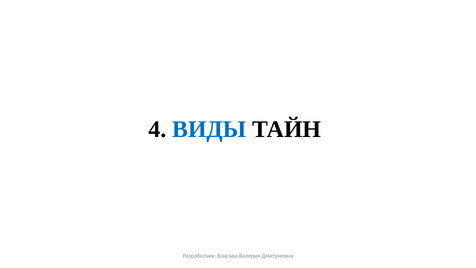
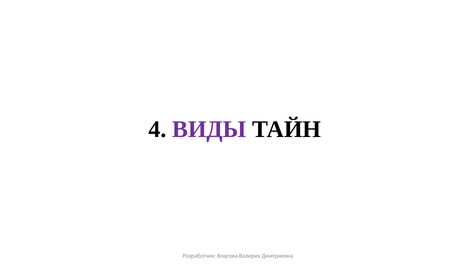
ВИДЫ colour: blue -> purple (209, 129)
